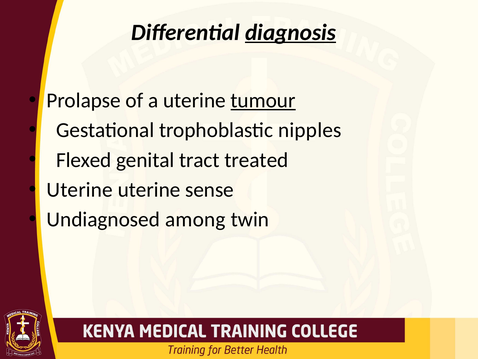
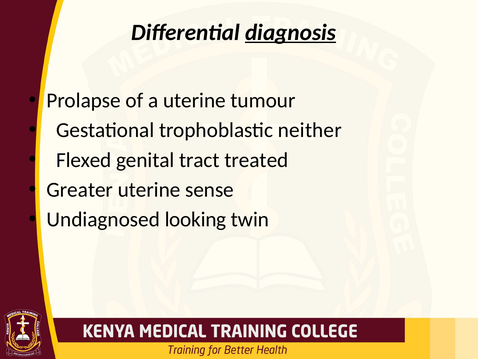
tumour underline: present -> none (263, 100)
nipples: nipples -> neither (310, 130)
Uterine: Uterine -> Greater (80, 190)
among: among -> looking (195, 219)
